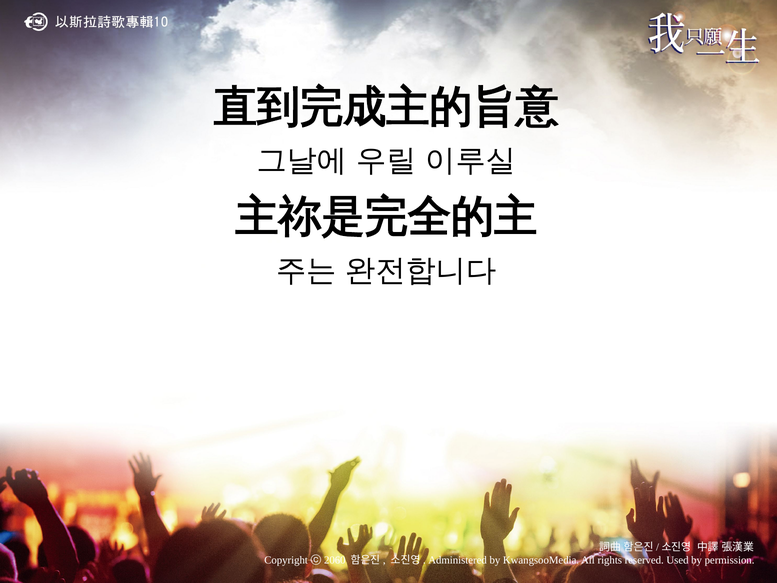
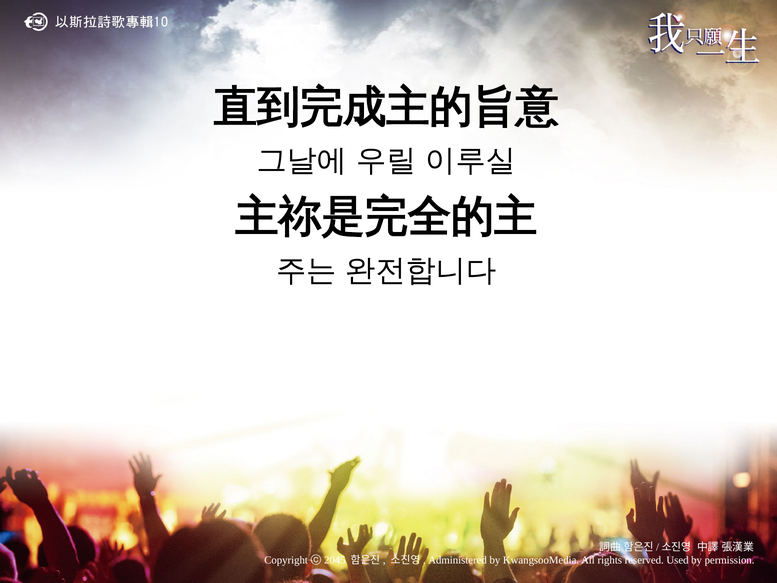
2060: 2060 -> 2045 (335, 560)
